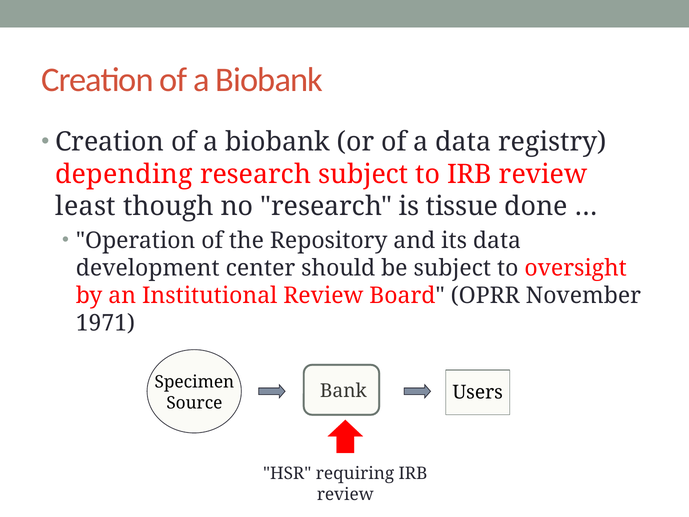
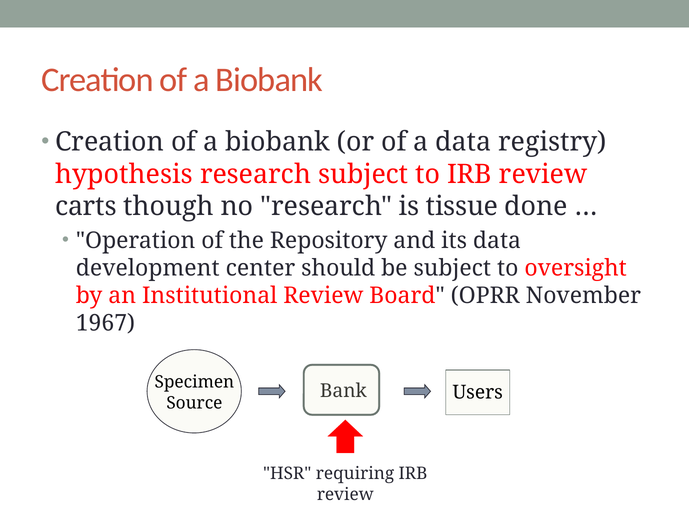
depending: depending -> hypothesis (124, 174)
least: least -> carts (86, 206)
1971: 1971 -> 1967 (105, 323)
